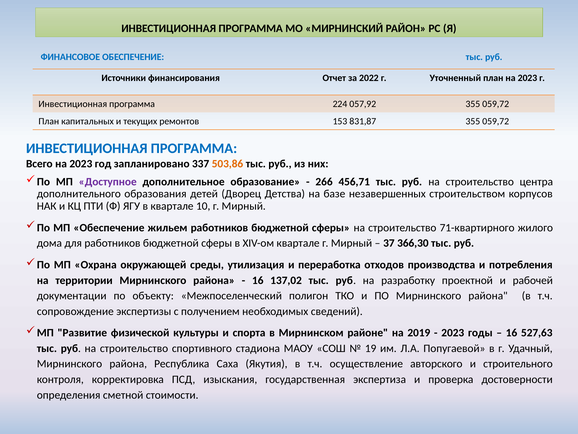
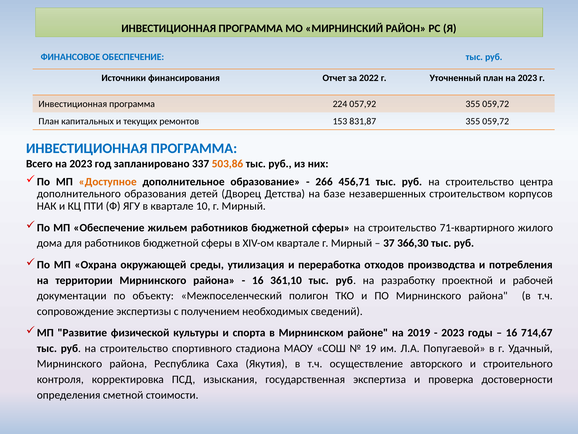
Доступное colour: purple -> orange (108, 181)
137,02: 137,02 -> 361,10 (286, 280)
527,63: 527,63 -> 714,67 (537, 333)
